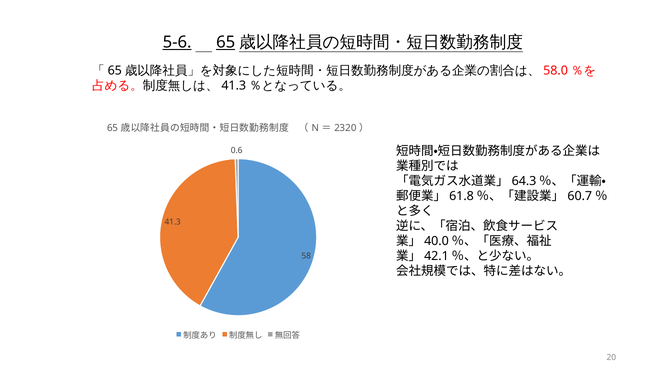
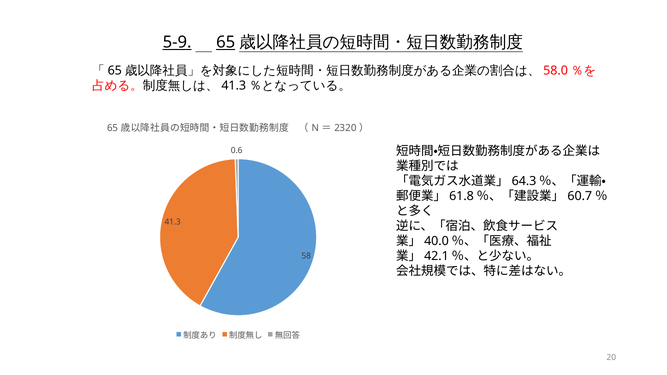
5-6: 5-6 -> 5-9 (177, 42)
